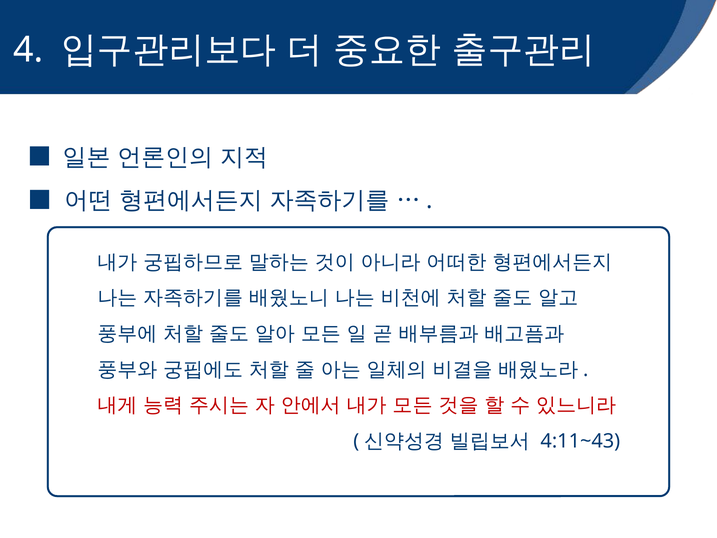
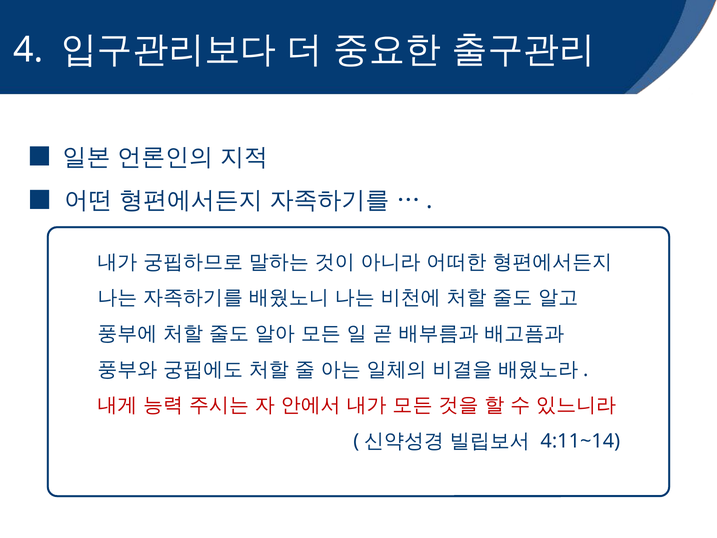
4:11~43: 4:11~43 -> 4:11~14 (580, 441)
